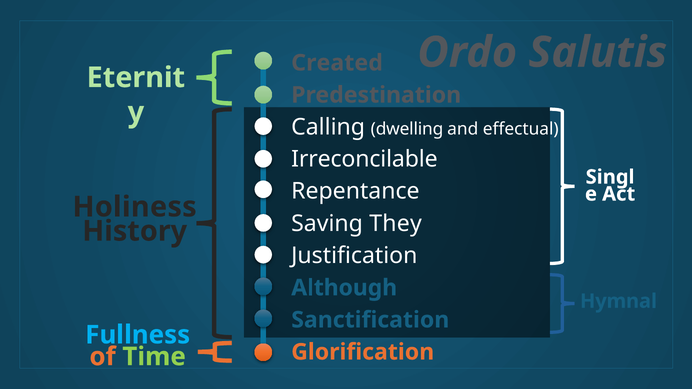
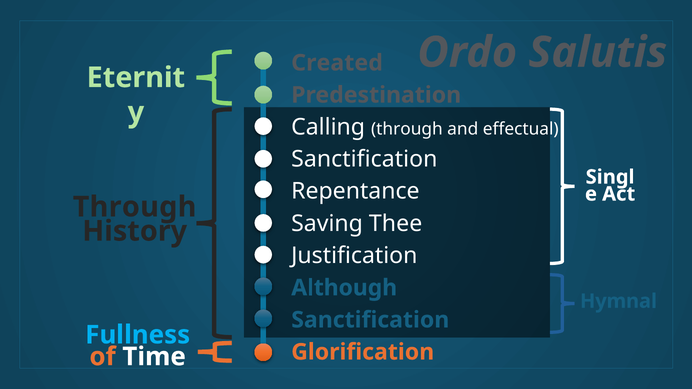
Calling dwelling: dwelling -> through (407, 129)
Irreconcilable: Irreconcilable -> Sanctification (364, 159)
Holiness: Holiness -> Through (135, 207)
They: They -> Thee (396, 224)
Time colour: light green -> white (154, 357)
